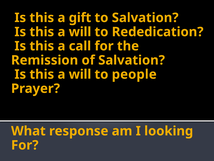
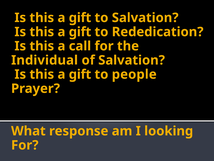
will: will -> gift (80, 32)
Remission: Remission -> Individual (45, 60)
will: will -> gift (80, 74)
